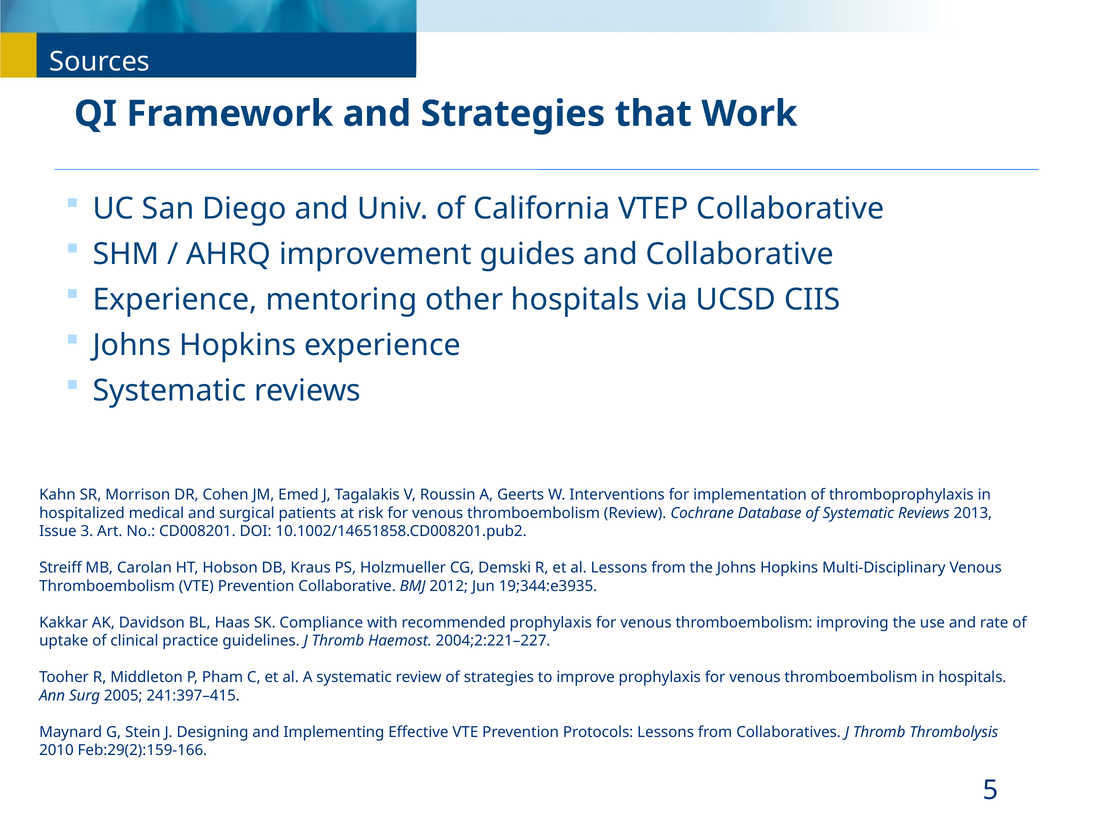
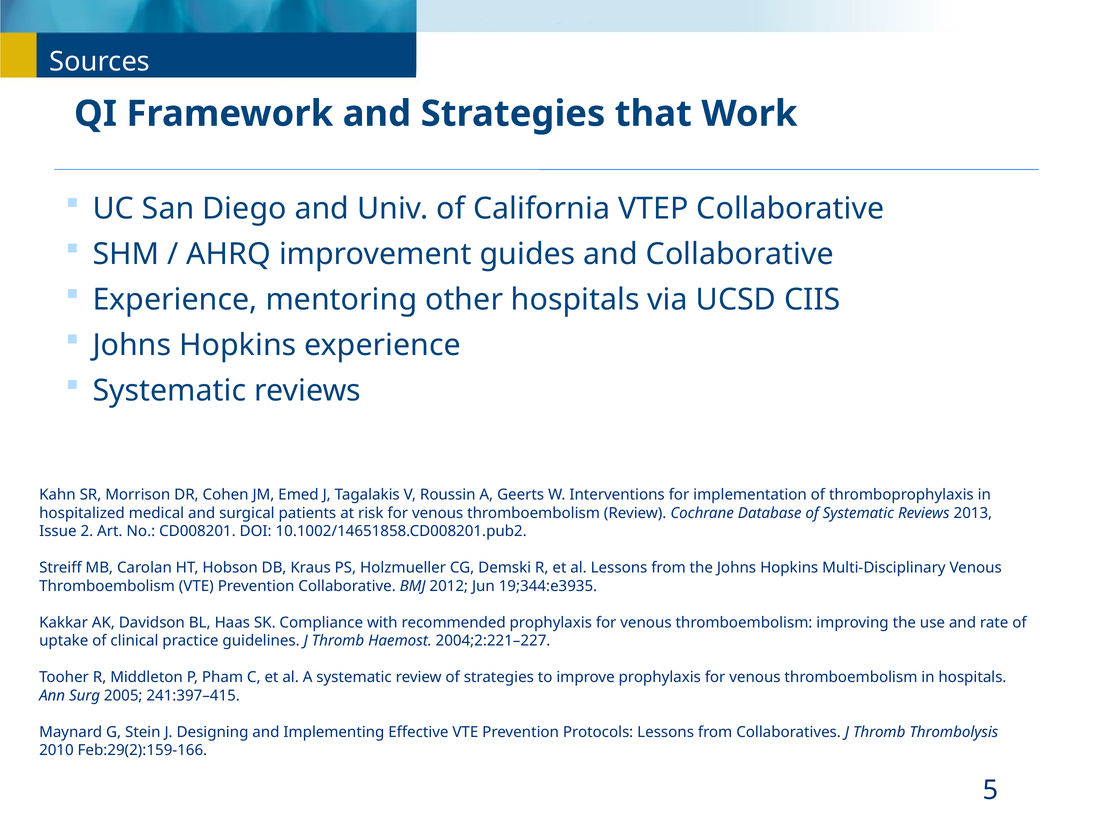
3: 3 -> 2 (87, 531)
